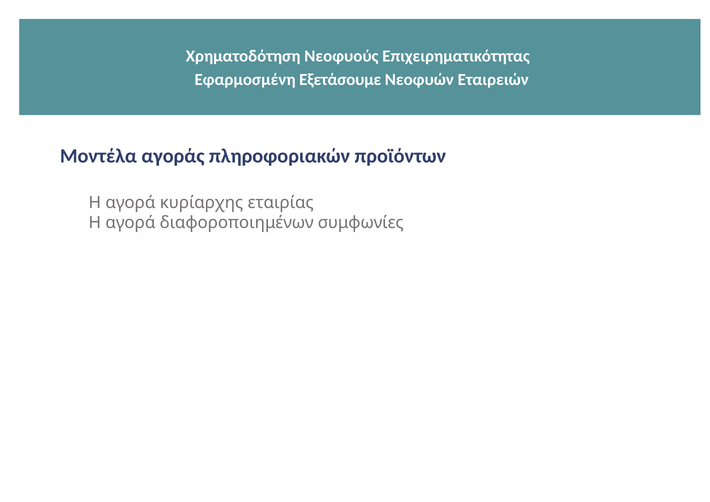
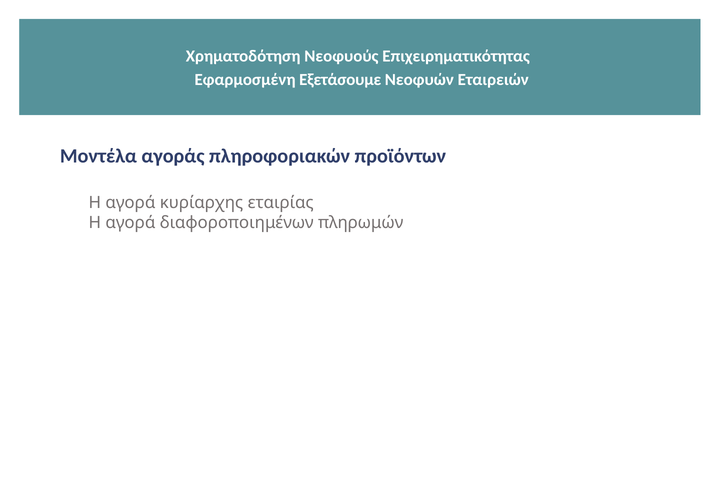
συμφωνίες: συμφωνίες -> πληρωμών (361, 223)
